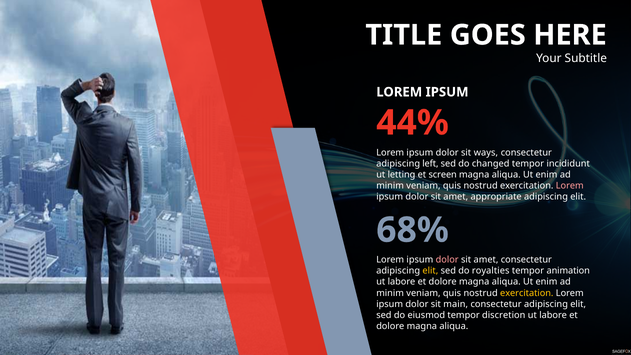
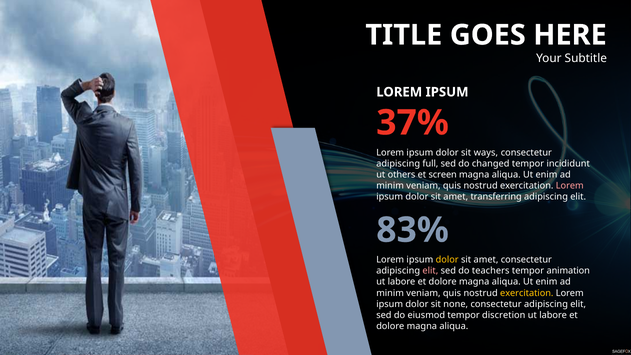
44%: 44% -> 37% (413, 123)
left: left -> full (430, 164)
letting: letting -> others (401, 175)
appropriate: appropriate -> transferring (496, 197)
68%: 68% -> 83% (413, 230)
dolor colour: pink -> yellow (447, 260)
elit colour: yellow -> pink (430, 271)
royalties: royalties -> teachers (491, 271)
main: main -> none (456, 304)
